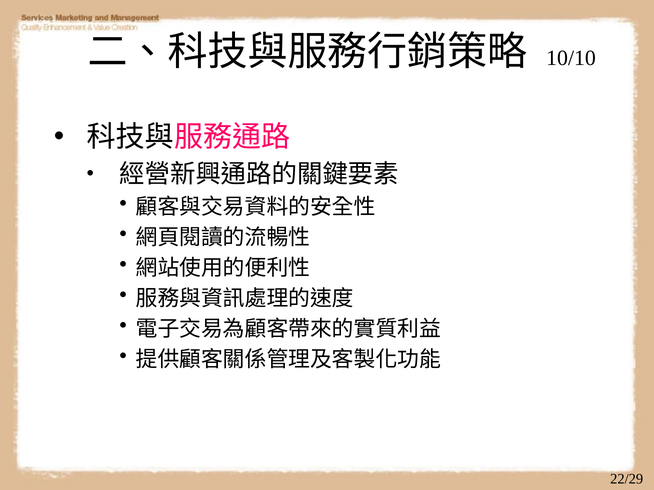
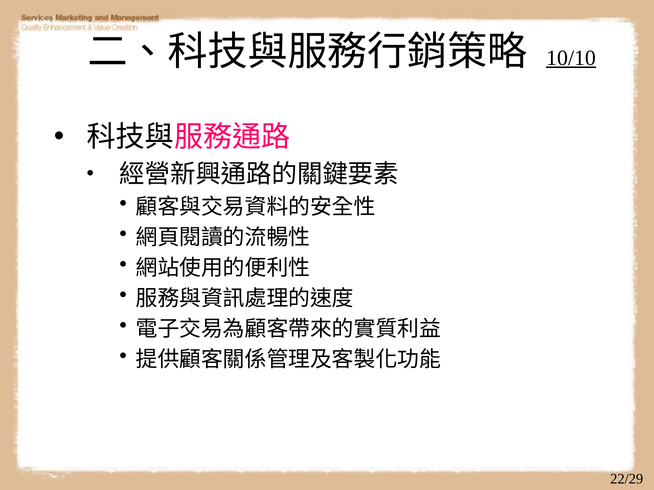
10/10 underline: none -> present (571, 58)
